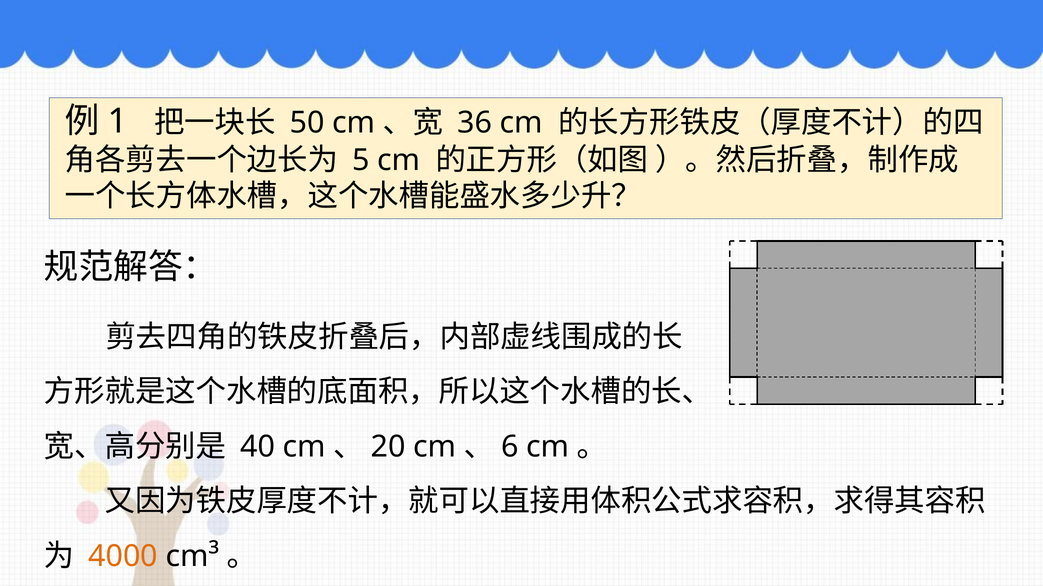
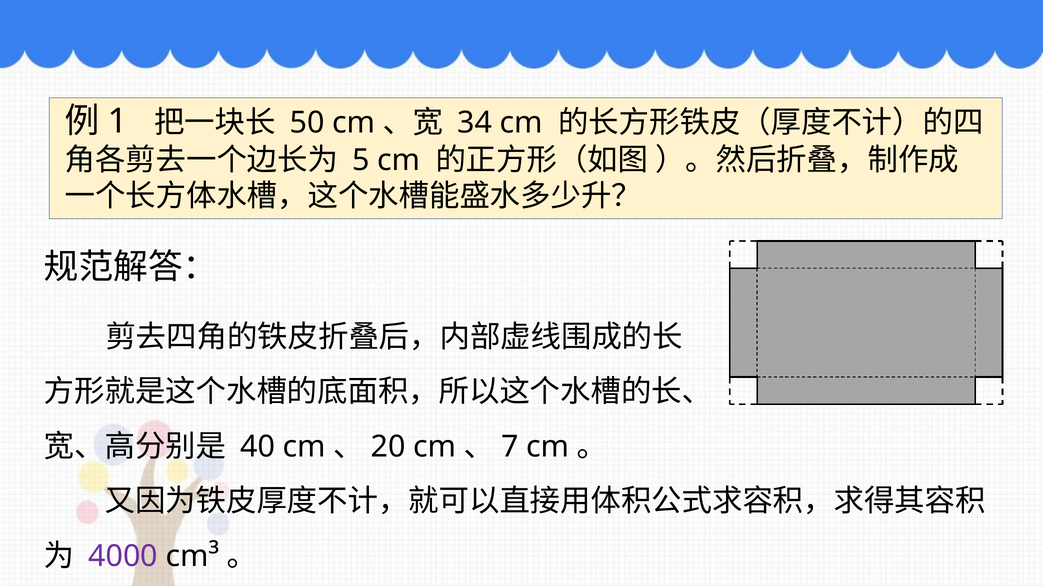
36: 36 -> 34 (475, 123)
6: 6 -> 7 (510, 447)
4000 colour: orange -> purple (123, 557)
